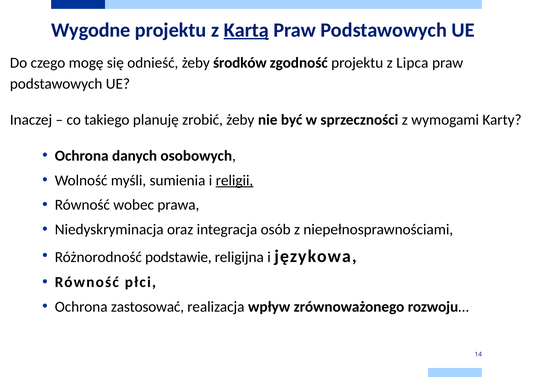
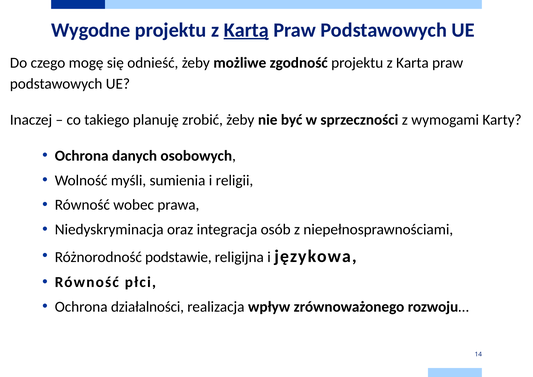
środków: środków -> możliwe (240, 63)
Lipca: Lipca -> Karta (412, 63)
religii underline: present -> none (234, 180)
zastosować: zastosować -> działalności (147, 307)
